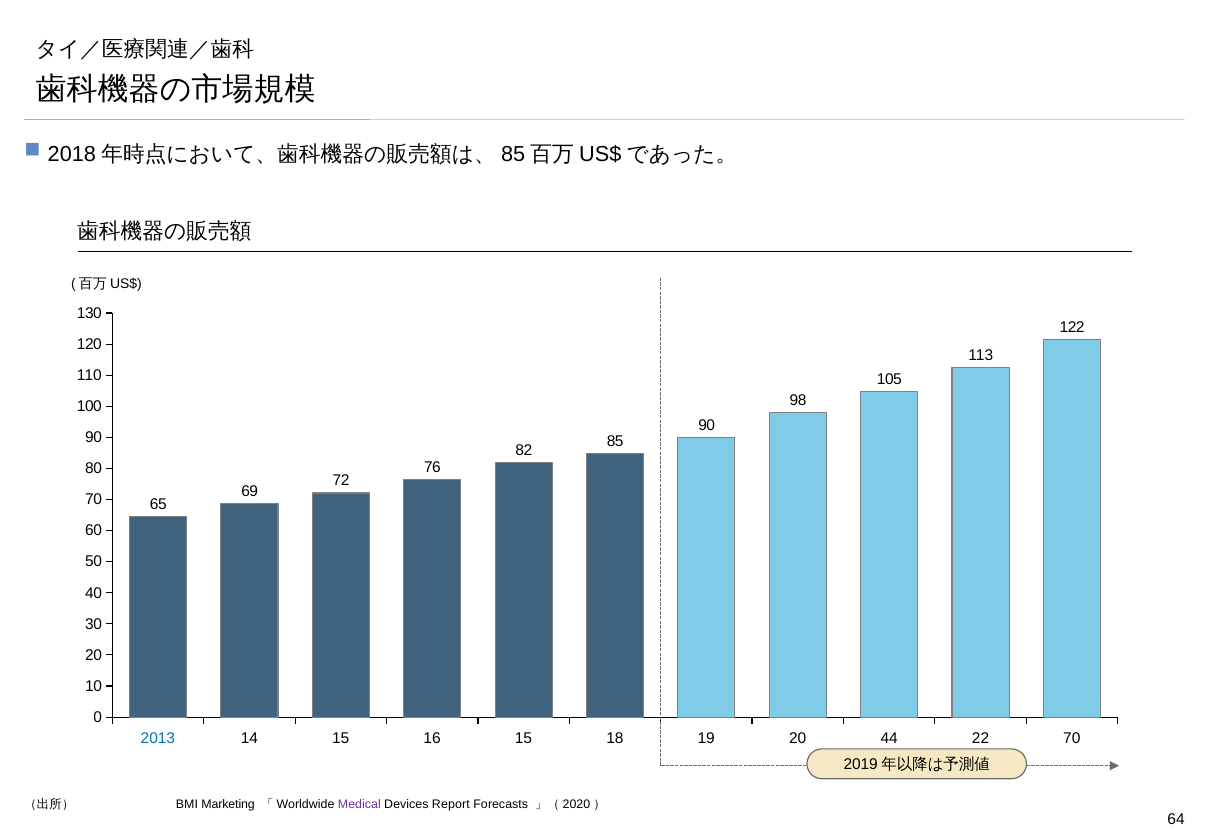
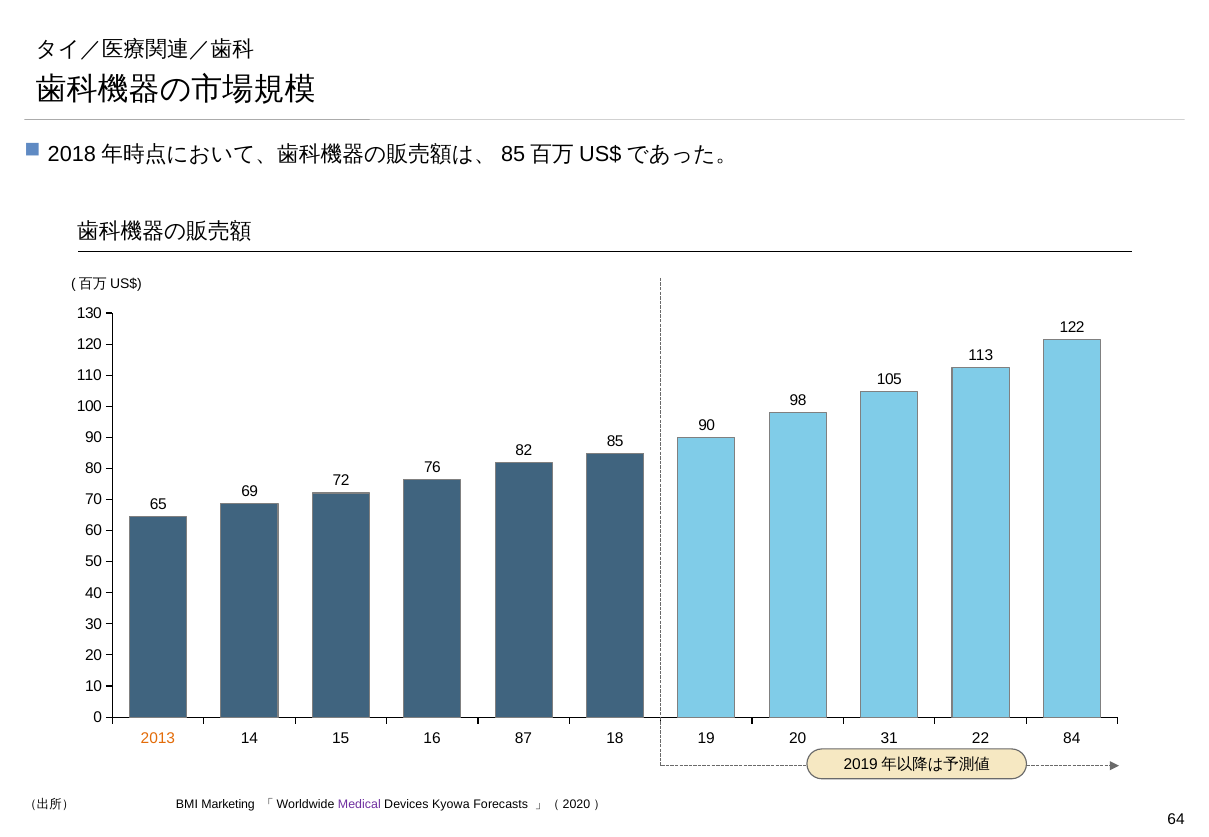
2013 colour: blue -> orange (158, 738)
14 15: 15 -> 87 (524, 738)
44: 44 -> 31 (889, 738)
22 70: 70 -> 84 (1072, 738)
Report: Report -> Kyowa (451, 805)
